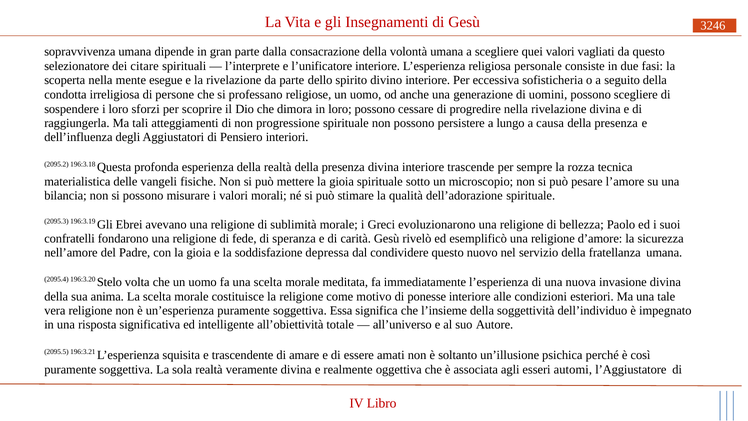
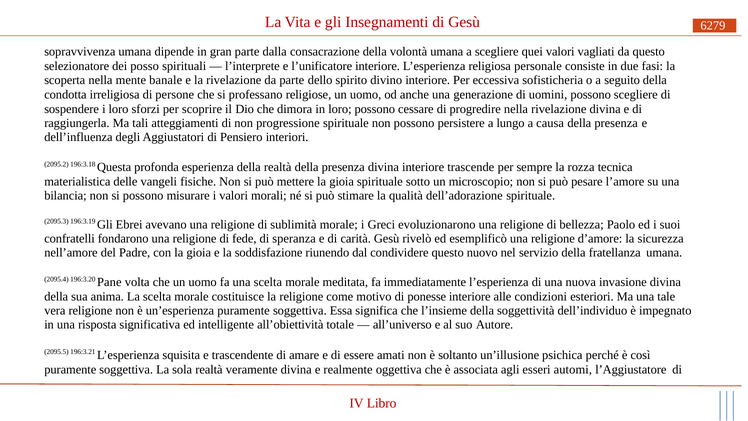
3246: 3246 -> 6279 (713, 26)
citare: citare -> posso (145, 66)
esegue: esegue -> banale (166, 80)
depressa: depressa -> riunendo (327, 253)
Stelo: Stelo -> Pane (109, 282)
